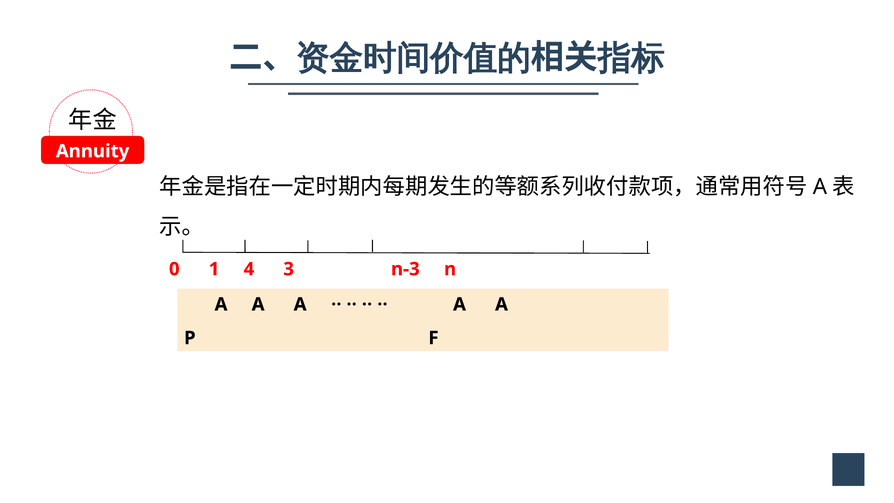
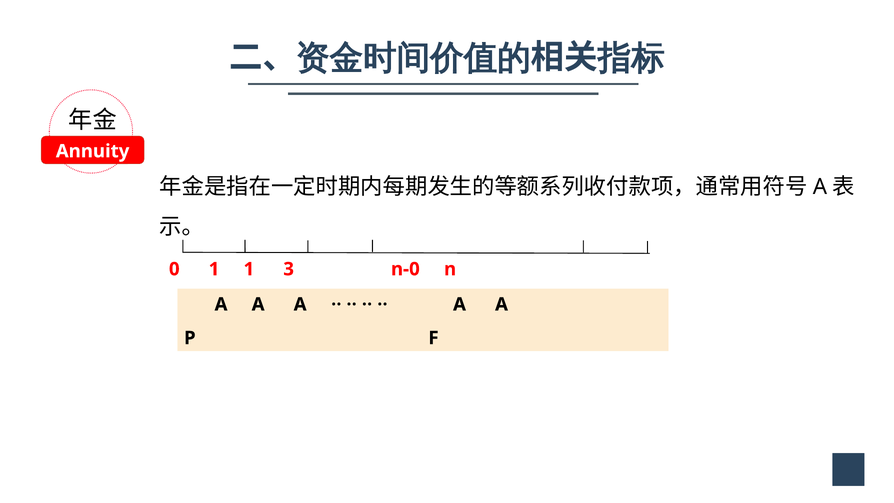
1 4: 4 -> 1 (249, 269)
n-3: n-3 -> n-0 (405, 269)
